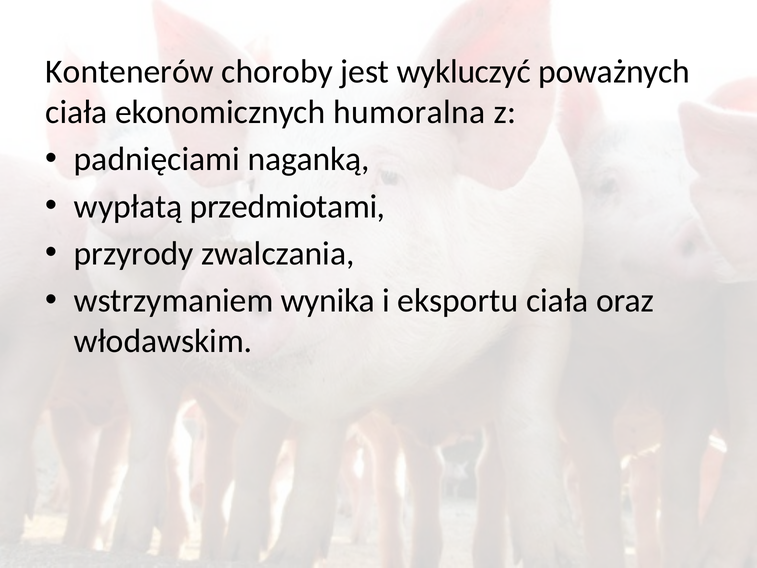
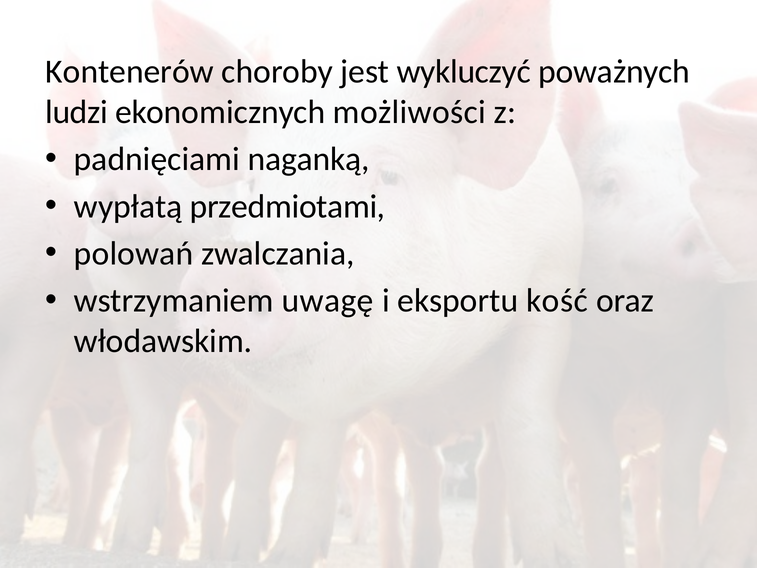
ciała: ciała -> ludzi (77, 112)
humoralna: humoralna -> możliwości (409, 112)
przyrody: przyrody -> polowań (134, 253)
wynika: wynika -> uwagę (328, 301)
eksportu ciała: ciała -> kość (557, 301)
